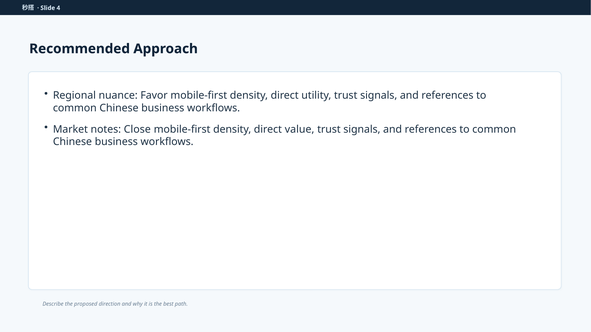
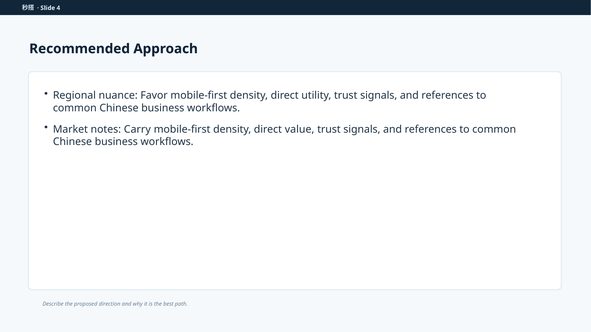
Close: Close -> Carry (137, 129)
